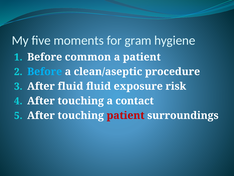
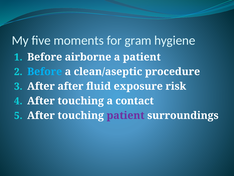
common: common -> airborne (88, 57)
After fluid: fluid -> after (71, 86)
patient colour: red -> purple (126, 115)
